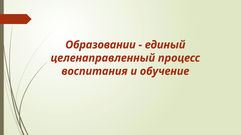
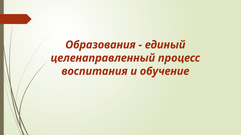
Образовании: Образовании -> Образования (100, 45)
